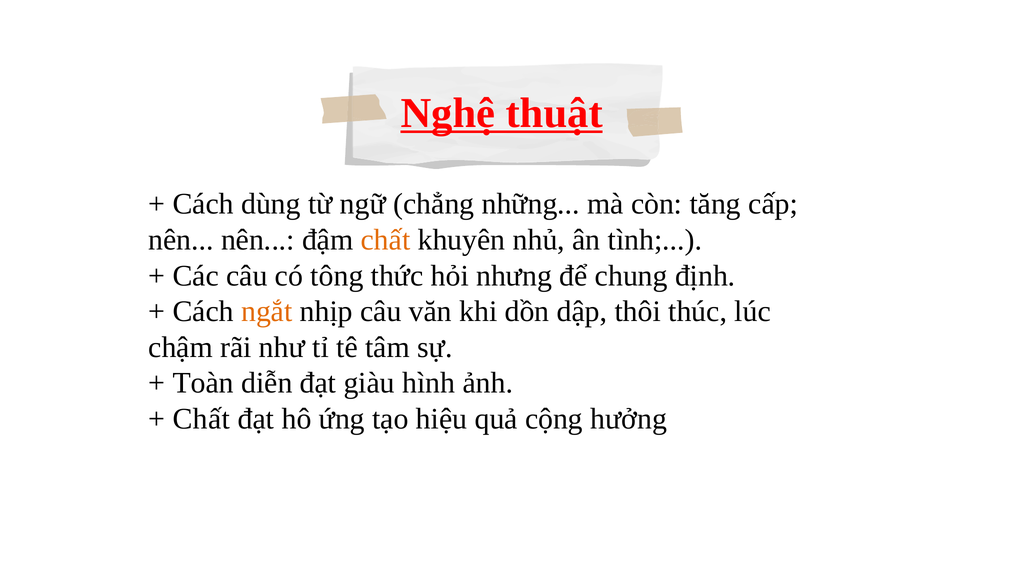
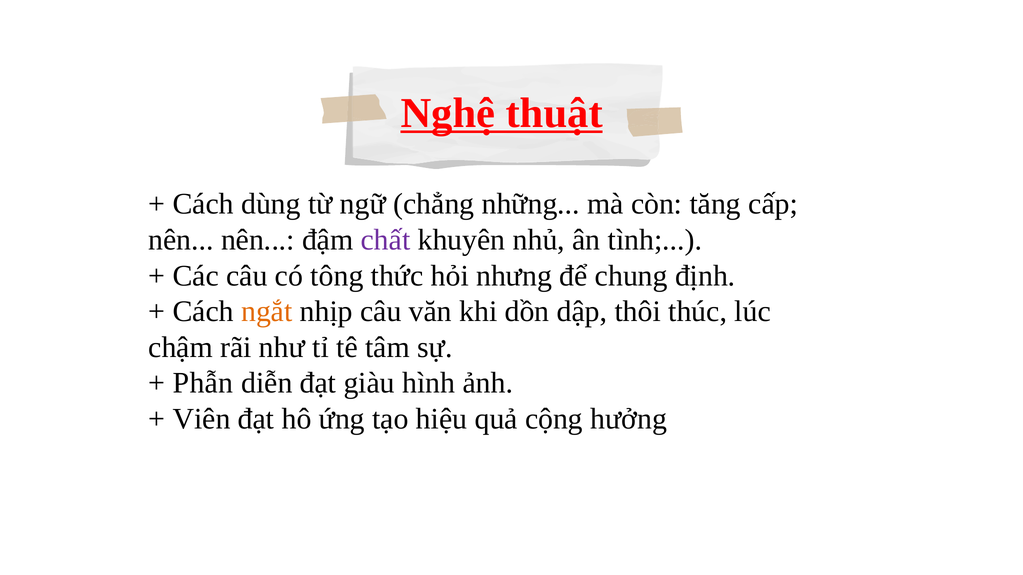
chất colour: orange -> purple (385, 240)
Toàn: Toàn -> Phẫn (203, 383)
Chất: Chất -> Viên (202, 419)
